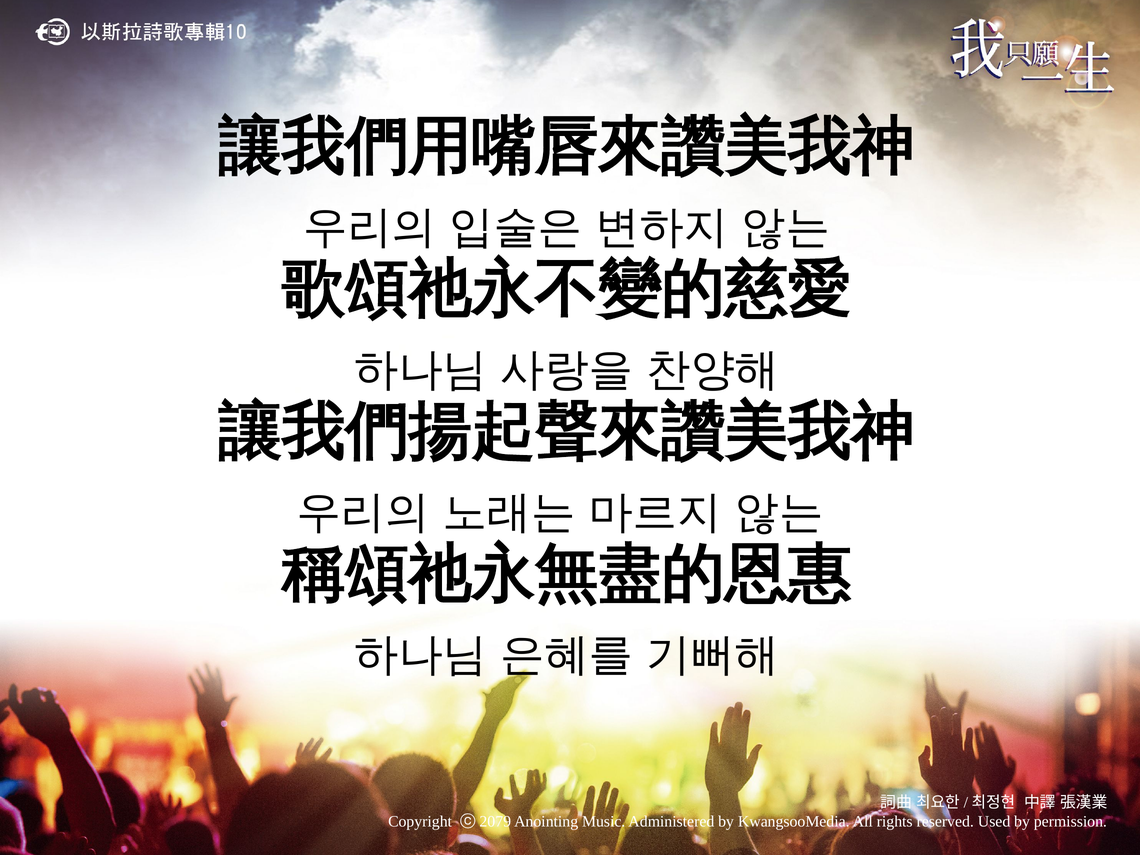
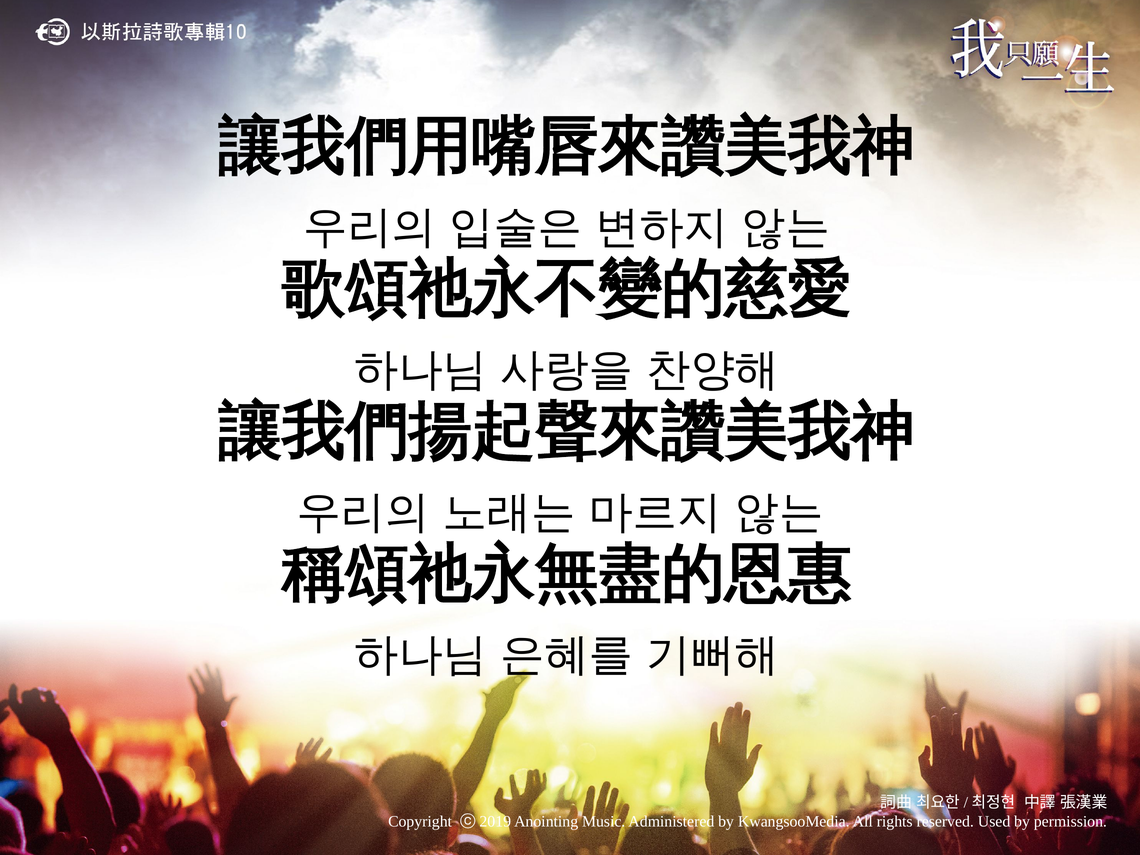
2079: 2079 -> 2019 (495, 821)
